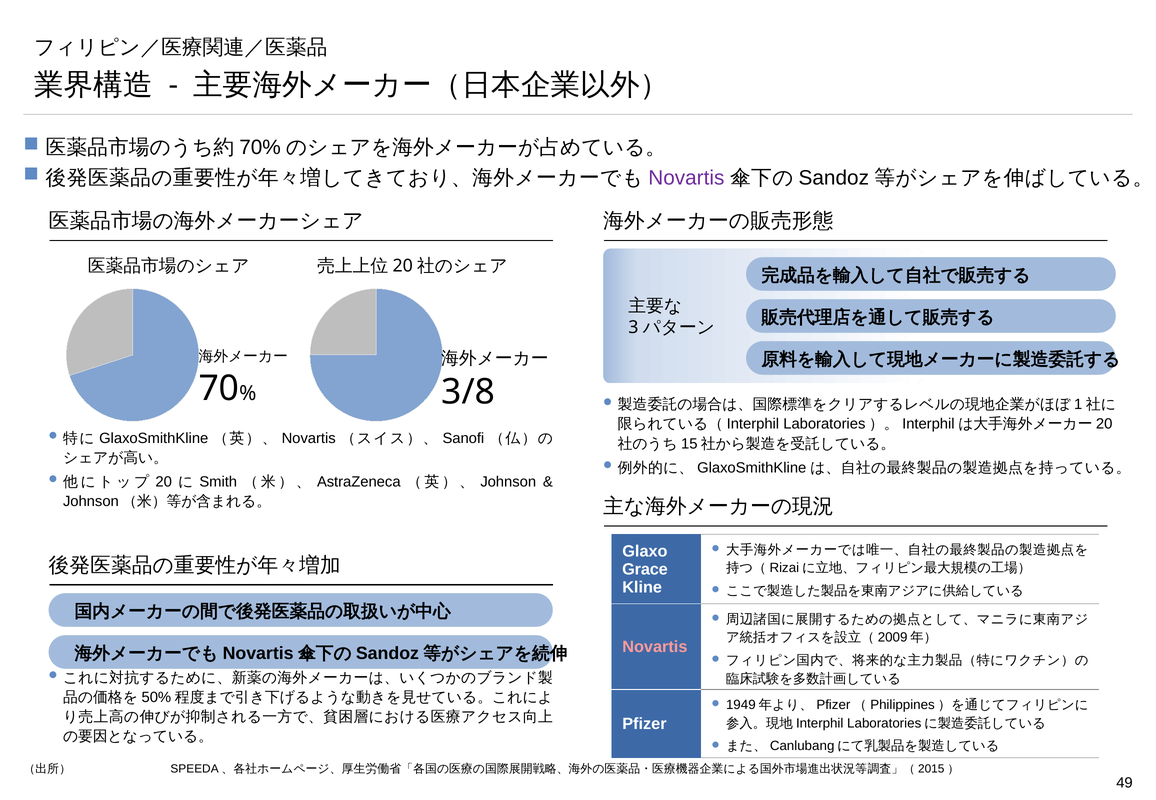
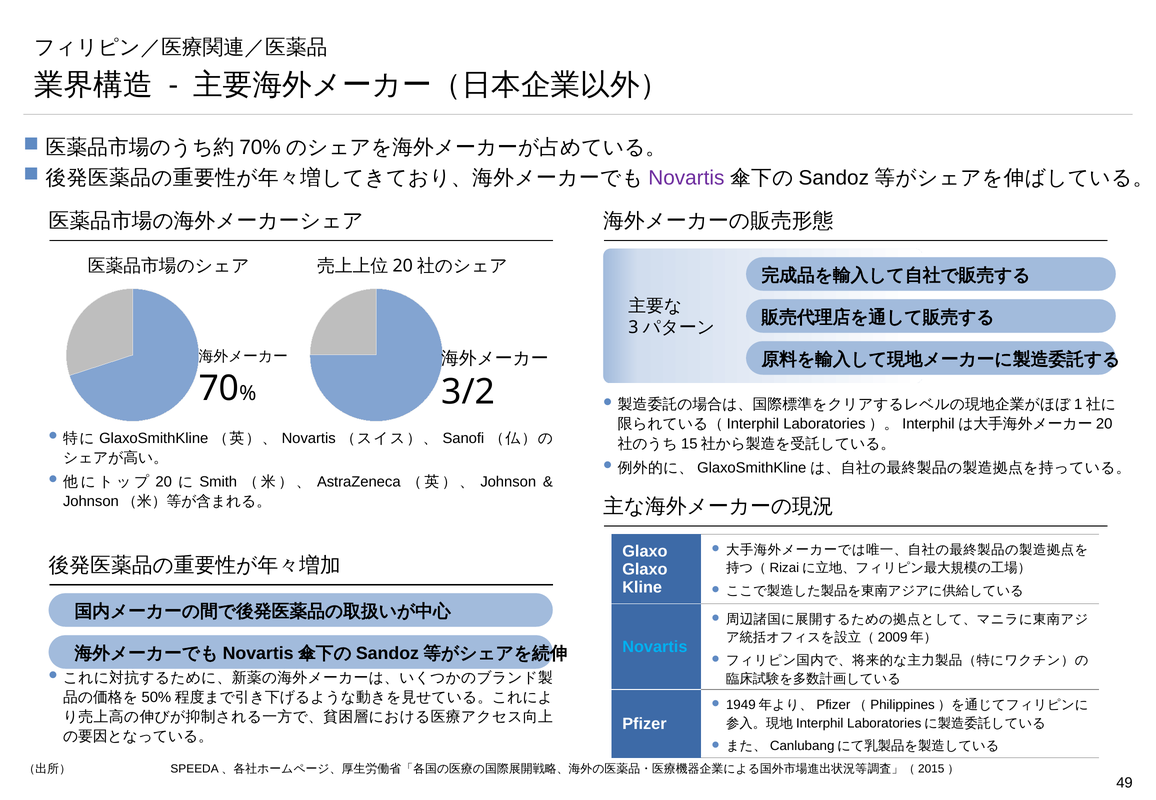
3/8: 3/8 -> 3/2 (468, 392)
Grace: Grace -> Glaxo (645, 570)
Novartis colour: pink -> light blue (655, 647)
